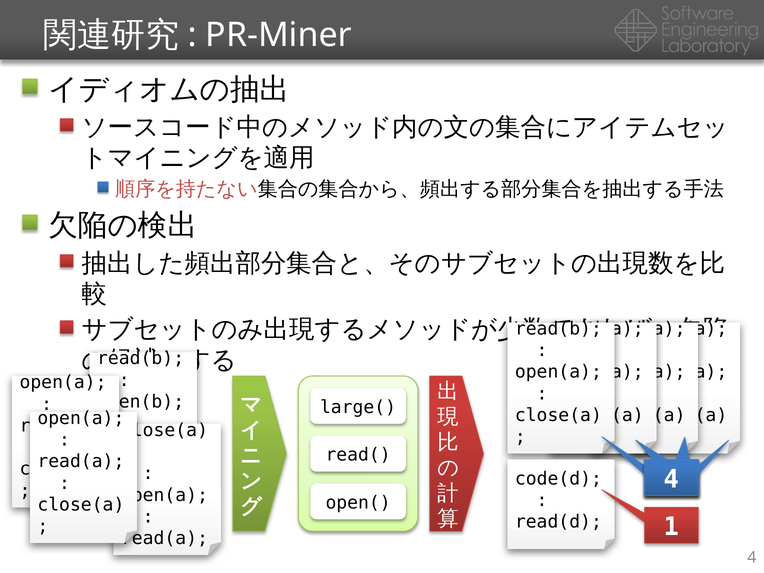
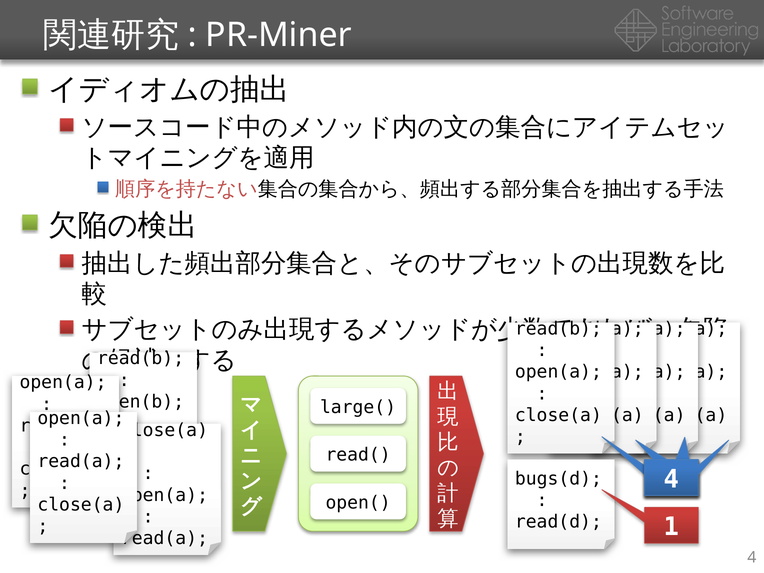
code(d: code(d -> bugs(d (558, 479)
